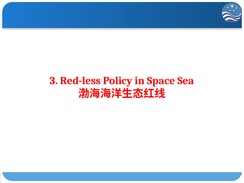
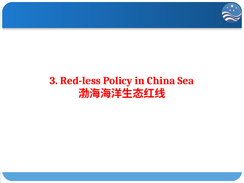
Space: Space -> China (161, 81)
